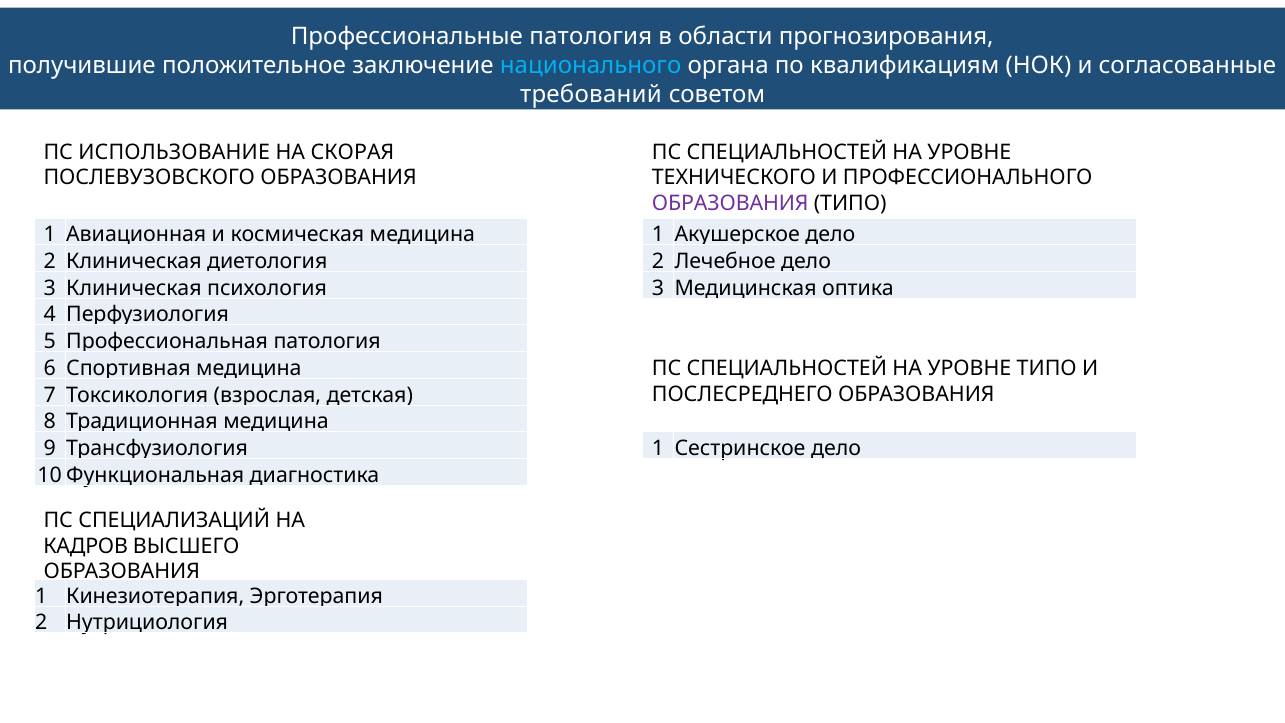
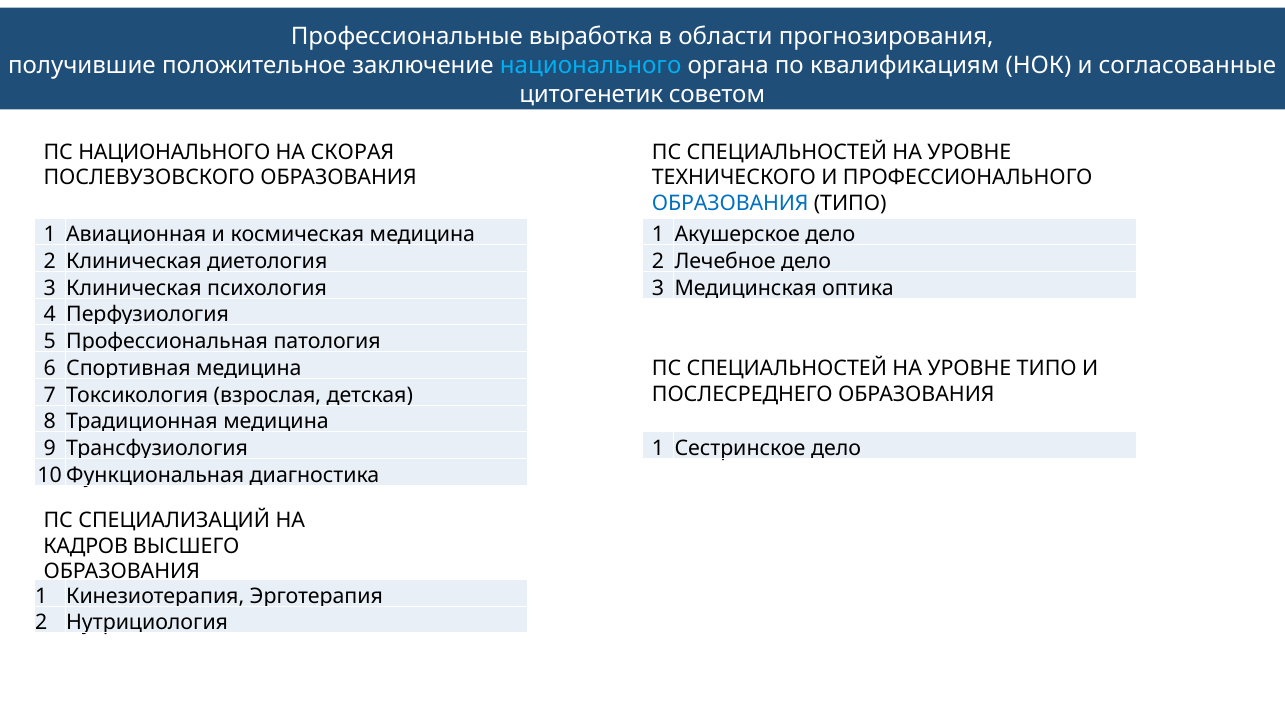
Профессиональные патология: патология -> выработка (591, 37)
требований: требований -> цитогенетик (591, 94)
ПС ИСПОЛЬЗОВАНИЕ: ИСПОЛЬЗОВАНИЕ -> НАЦИОНАЛЬНОГО (174, 152)
ОБРАЗОВАНИЯ colour: purple -> blue (730, 203)
